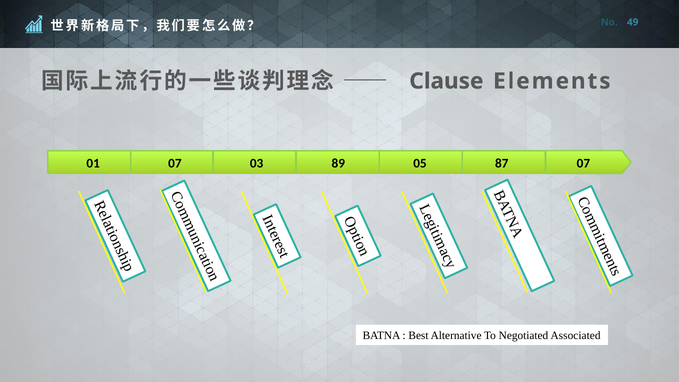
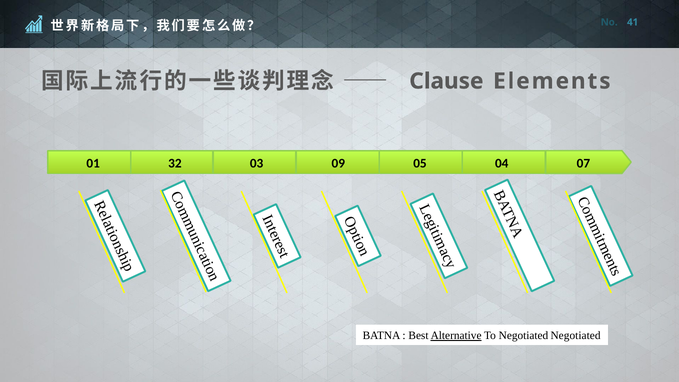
49: 49 -> 41 (633, 22)
01 07: 07 -> 32 (175, 163)
89: 89 -> 09 (338, 163)
87: 87 -> 04 (502, 163)
Alternative underline: none -> present (456, 336)
Negotiated Associated: Associated -> Negotiated (576, 336)
